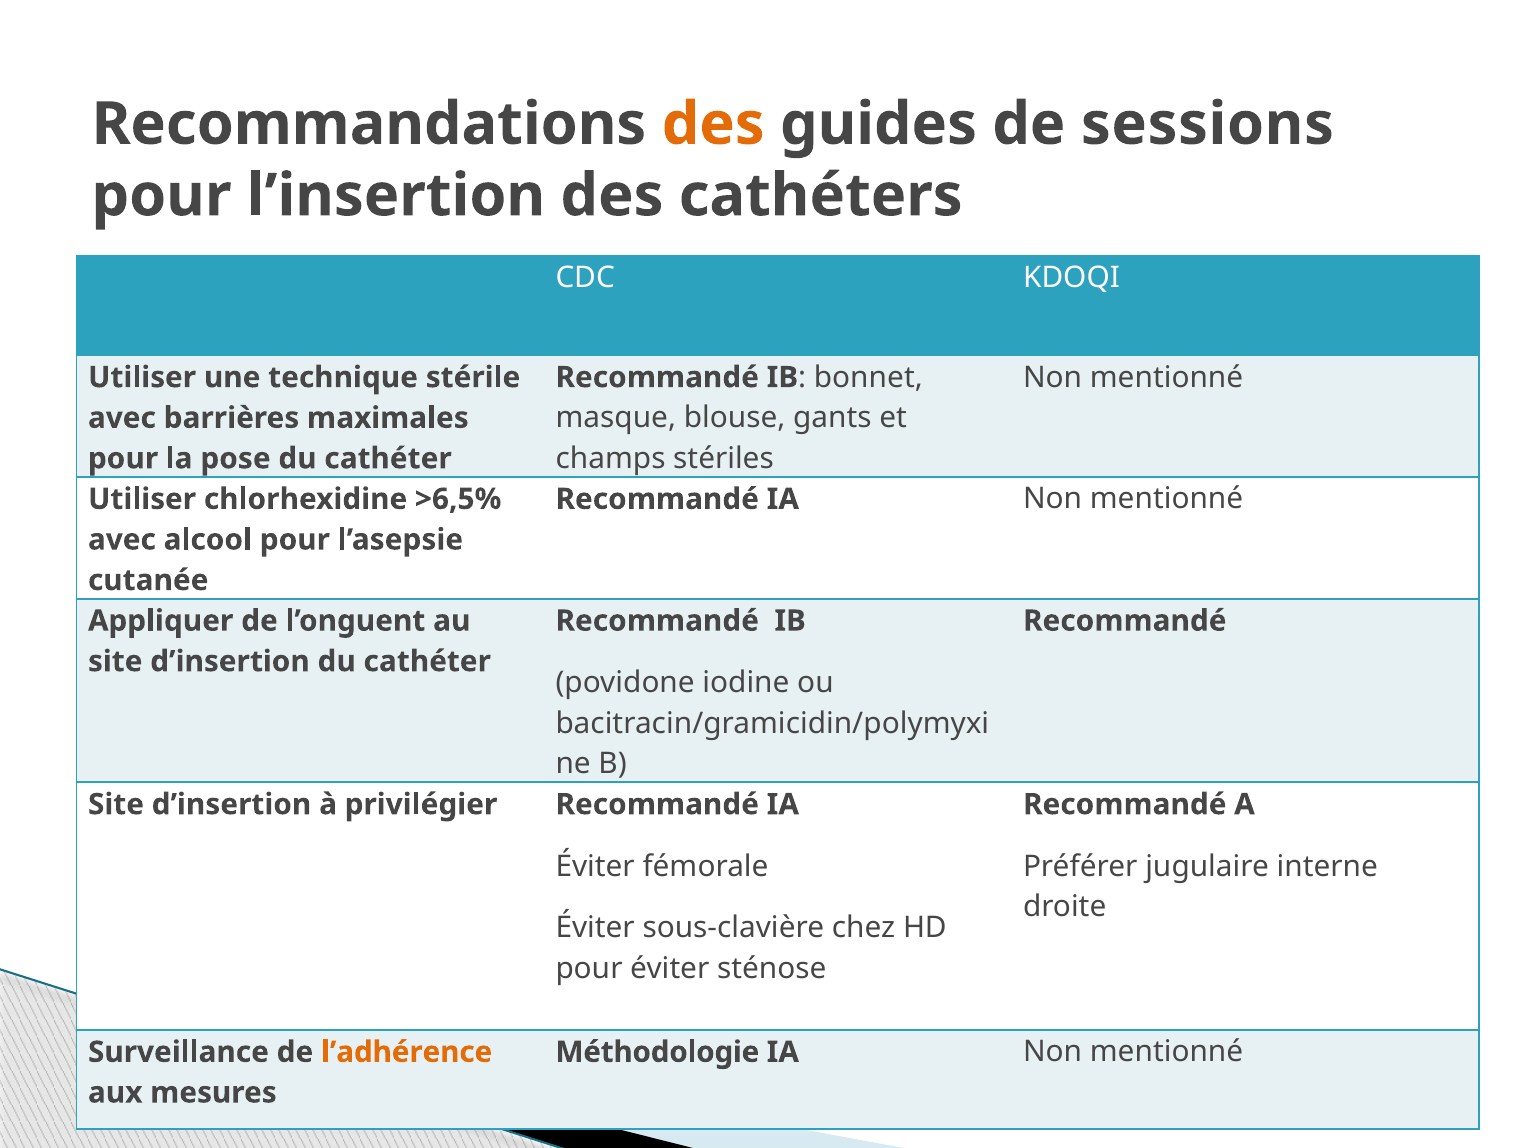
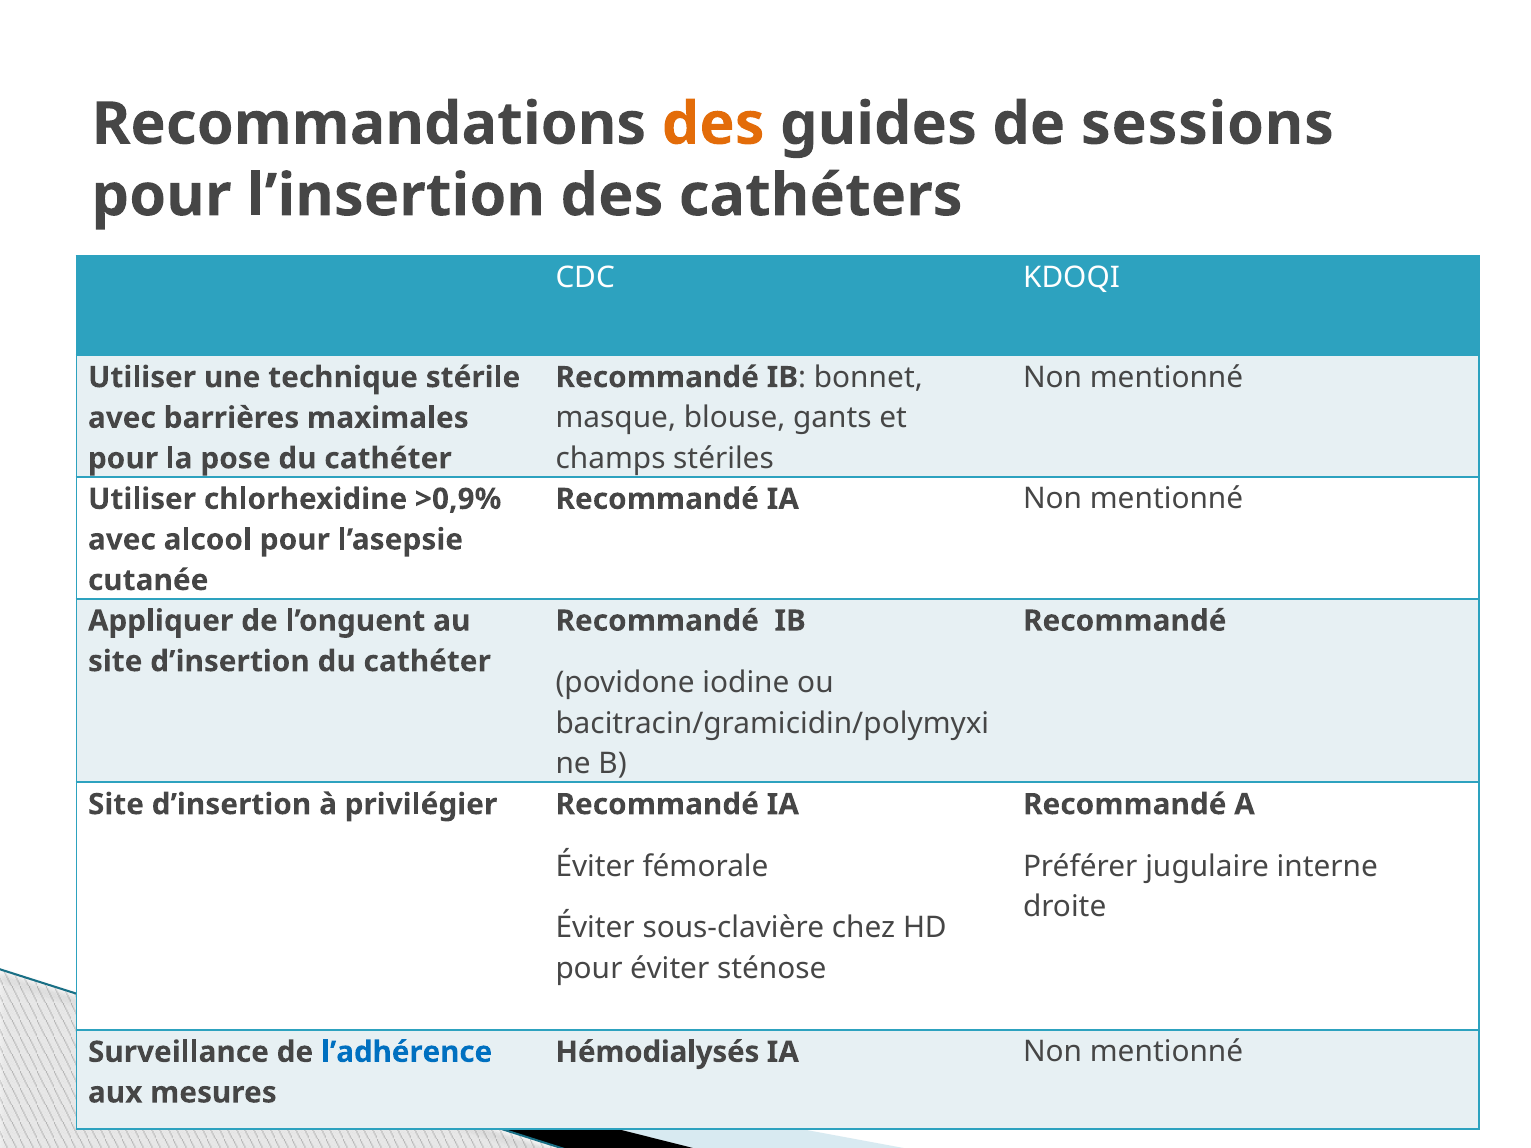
>6,5%: >6,5% -> >0,9% (458, 499)
l’adhérence colour: orange -> blue (407, 1052)
Méthodologie: Méthodologie -> Hémodialysés (657, 1052)
